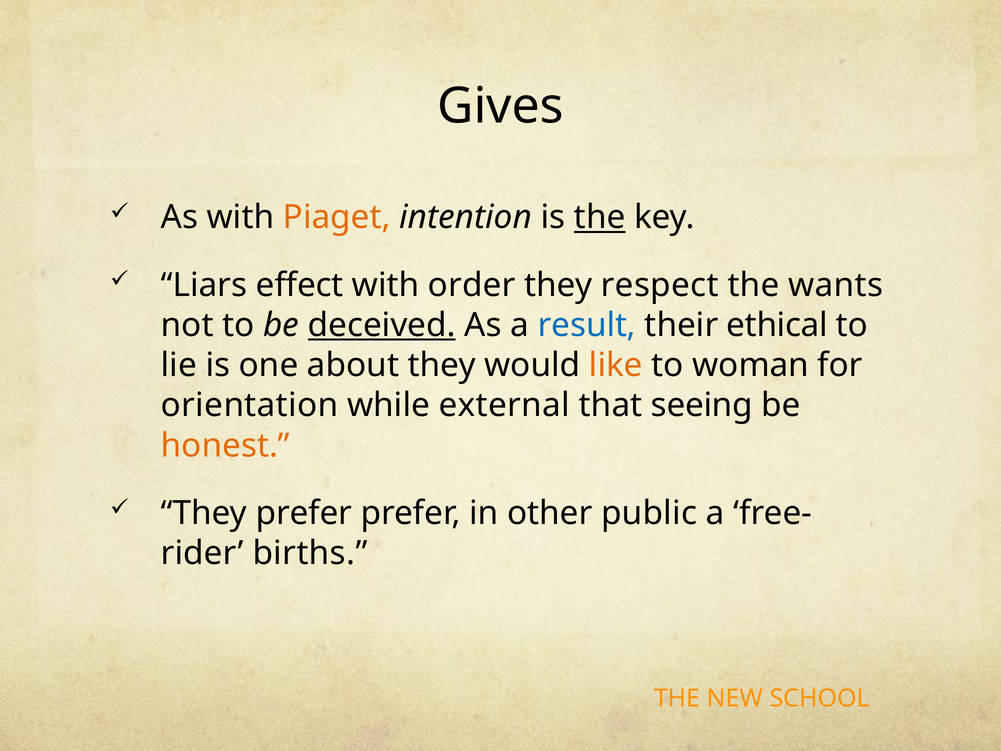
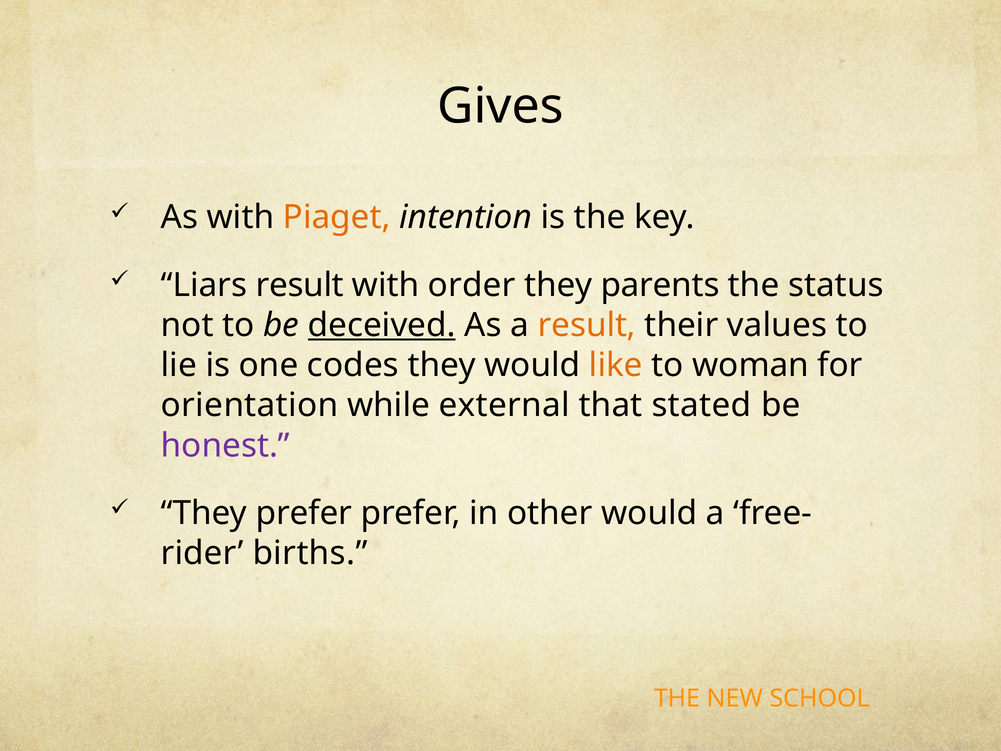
the underline: present -> none (600, 217)
Liars effect: effect -> result (300, 285)
respect: respect -> parents (660, 285)
wants: wants -> status (836, 285)
result colour: blue -> orange (587, 325)
ethical: ethical -> values (777, 325)
about: about -> codes (353, 365)
seeing: seeing -> stated (701, 405)
honest colour: orange -> purple (225, 445)
other public: public -> would (649, 513)
